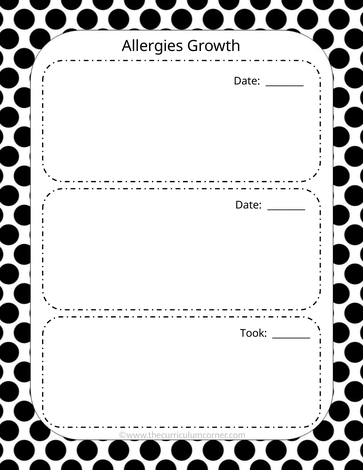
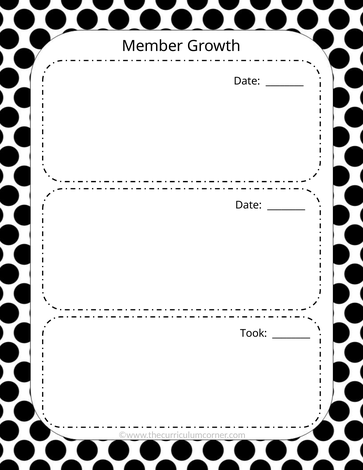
Allergies: Allergies -> Member (152, 46)
